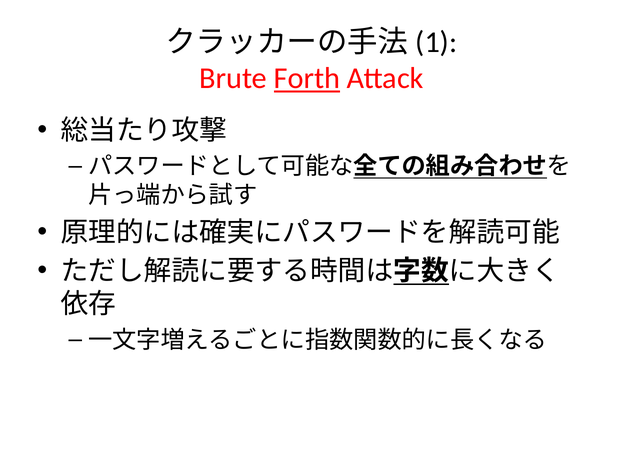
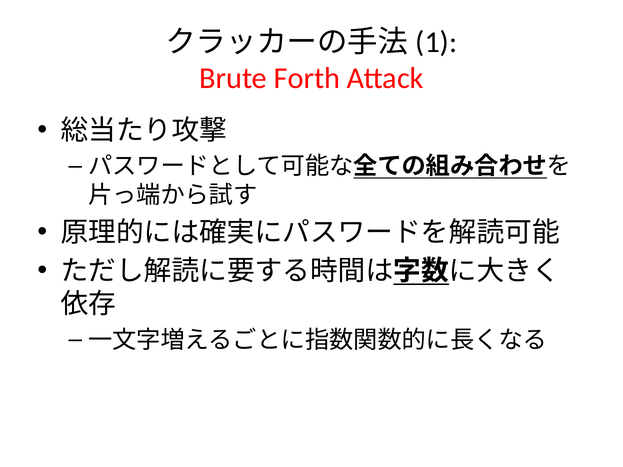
Forth underline: present -> none (307, 78)
